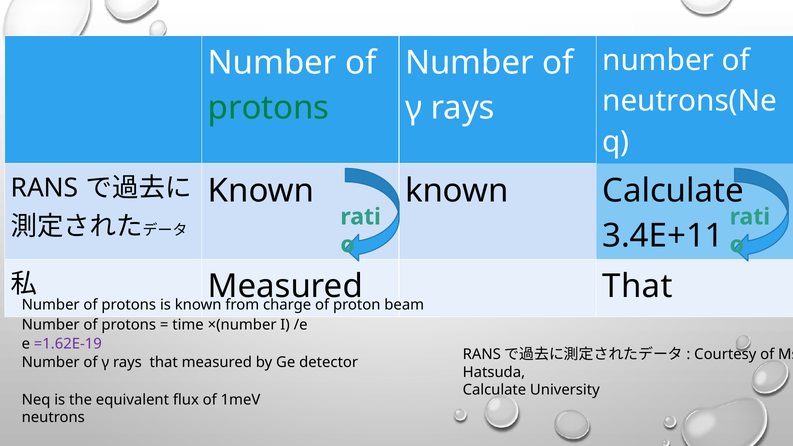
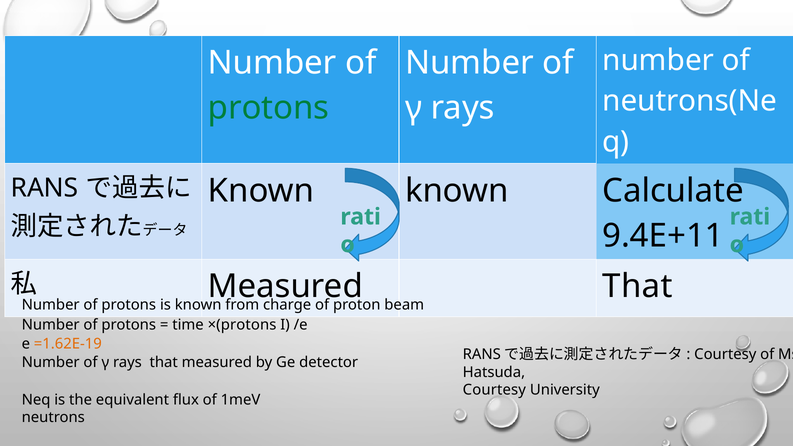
3.4E+11: 3.4E+11 -> 9.4E+11 (663, 236)
×(number: ×(number -> ×(protons (242, 325)
=1.62E-19 colour: purple -> orange (68, 344)
Calculate: Calculate -> Courtesy (494, 390)
